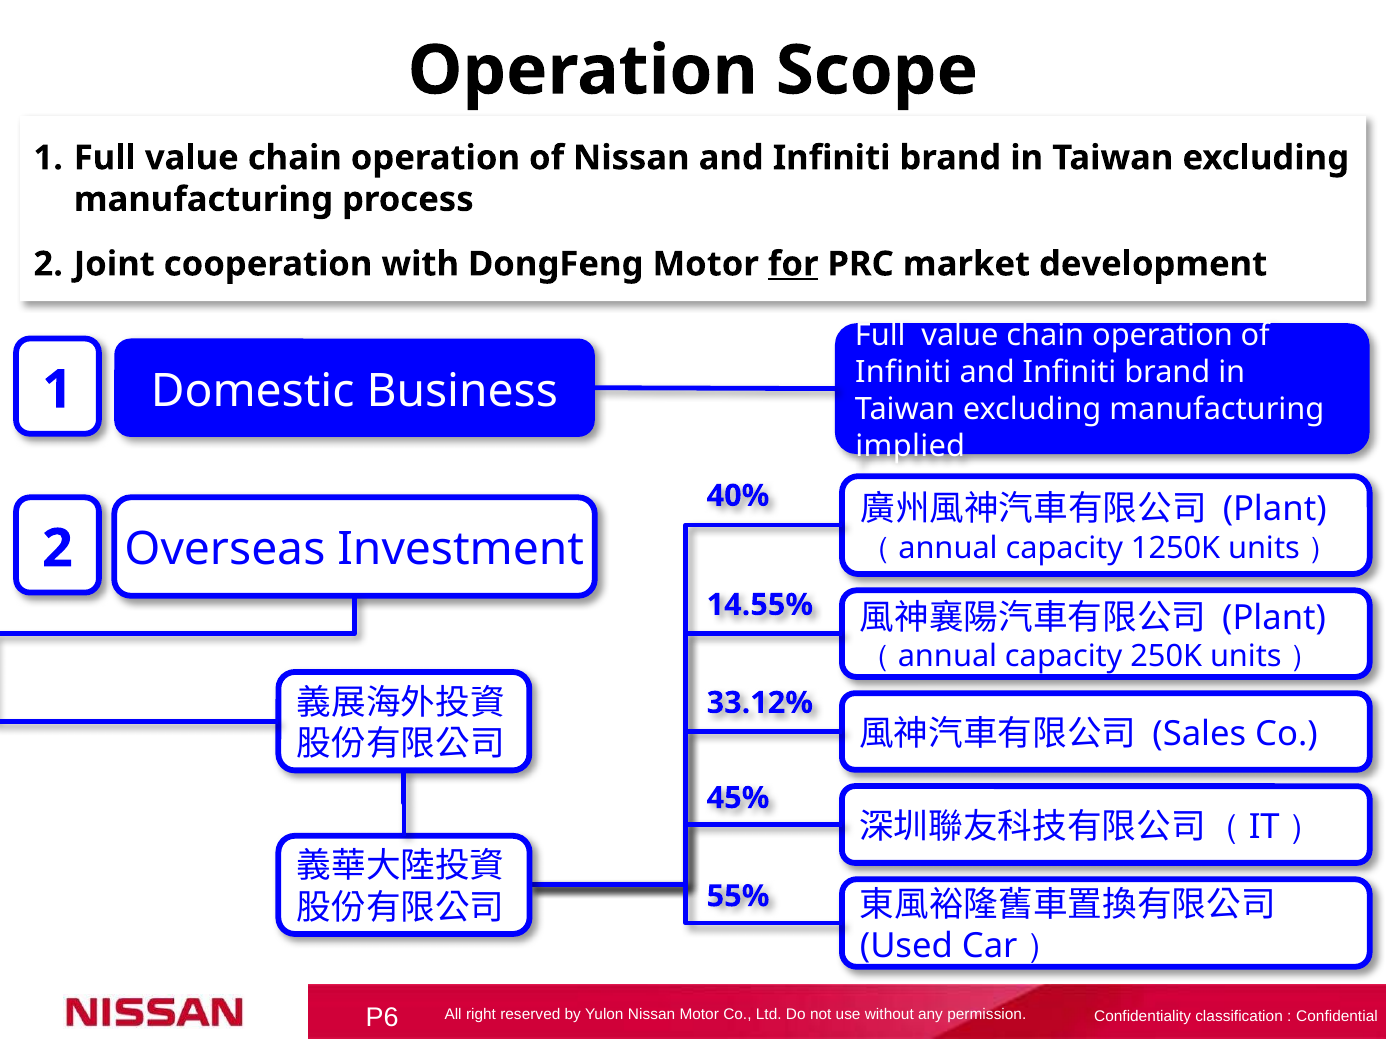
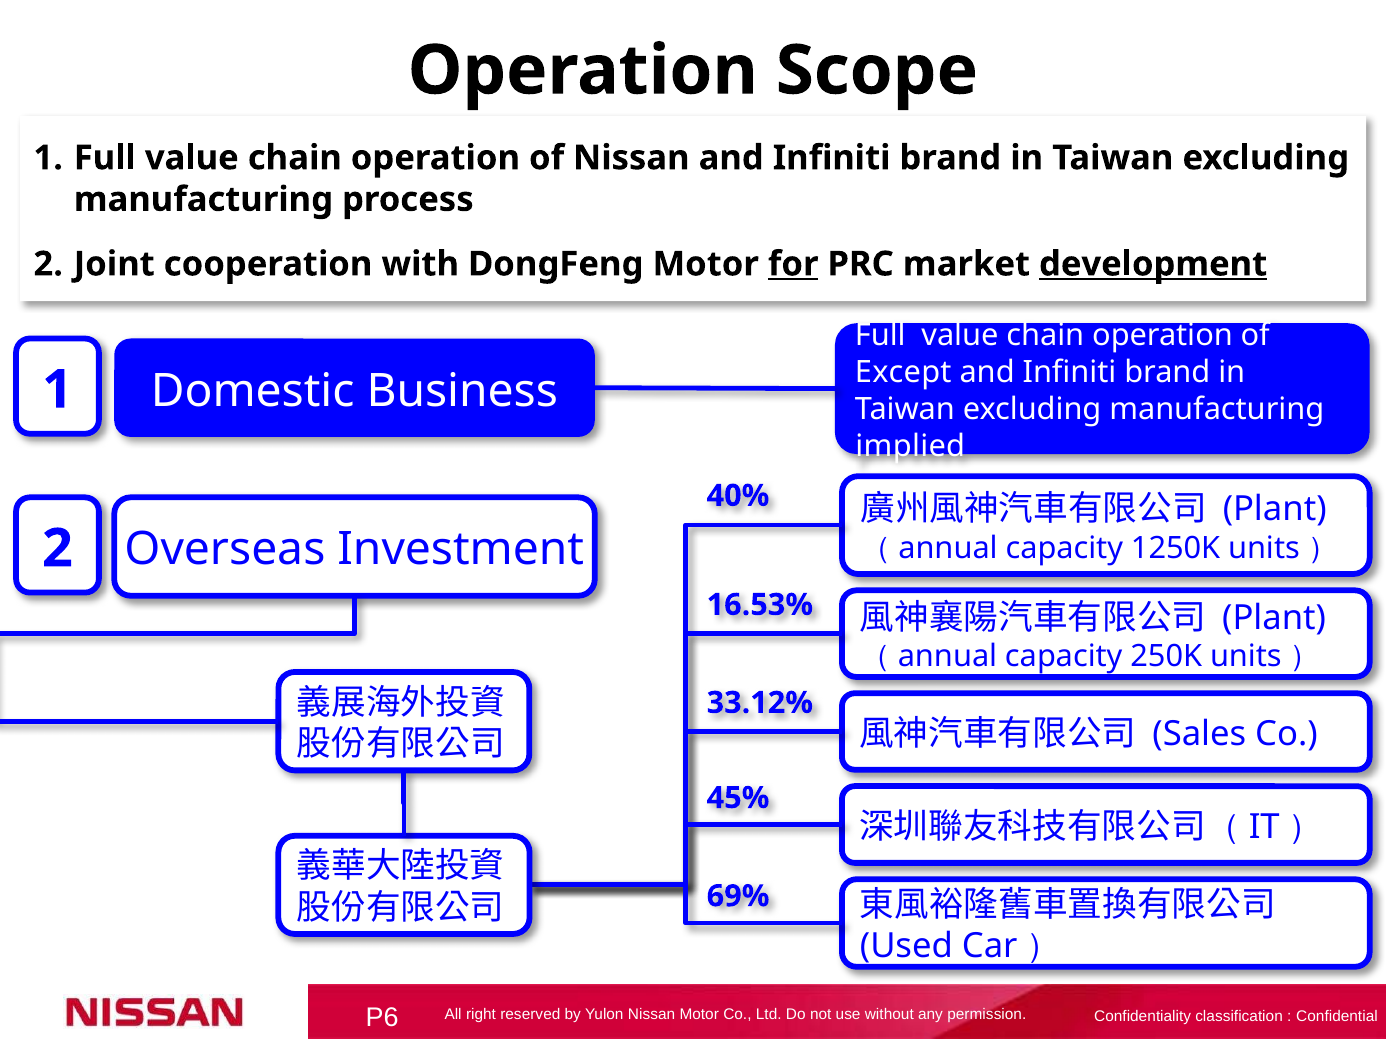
development underline: none -> present (1153, 264)
Infiniti: Infiniti -> Except (903, 372)
14.55%: 14.55% -> 16.53% (760, 605)
55%: 55% -> 69% (738, 897)
